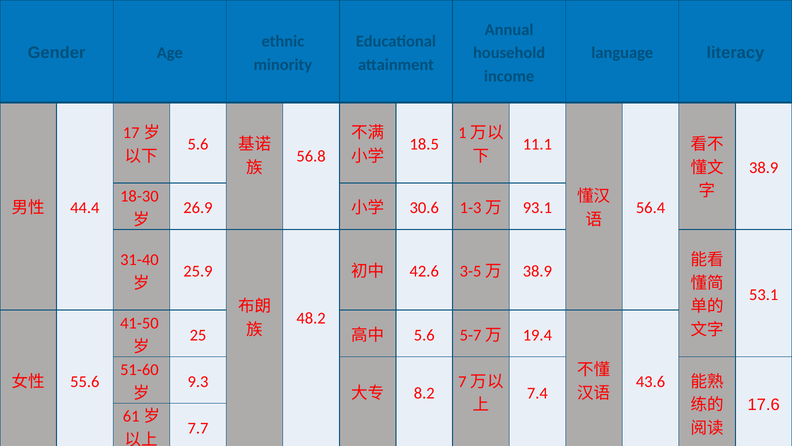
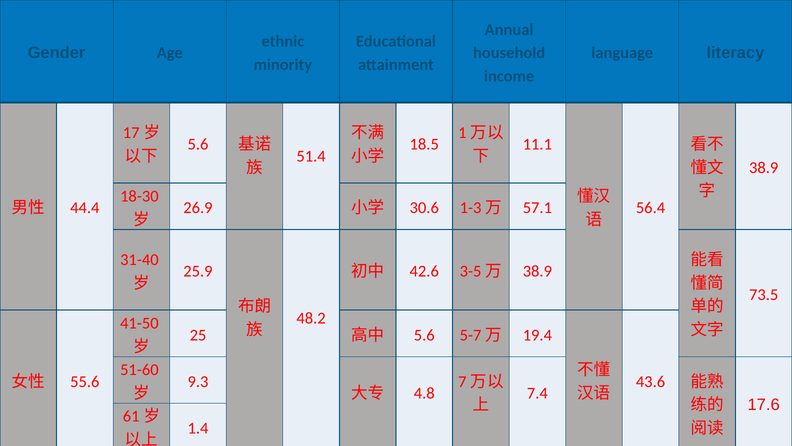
56.8: 56.8 -> 51.4 (311, 156)
93.1: 93.1 -> 57.1 (537, 208)
53.1: 53.1 -> 73.5 (764, 294)
8.2: 8.2 -> 4.8 (424, 393)
7.7: 7.7 -> 1.4 (198, 428)
